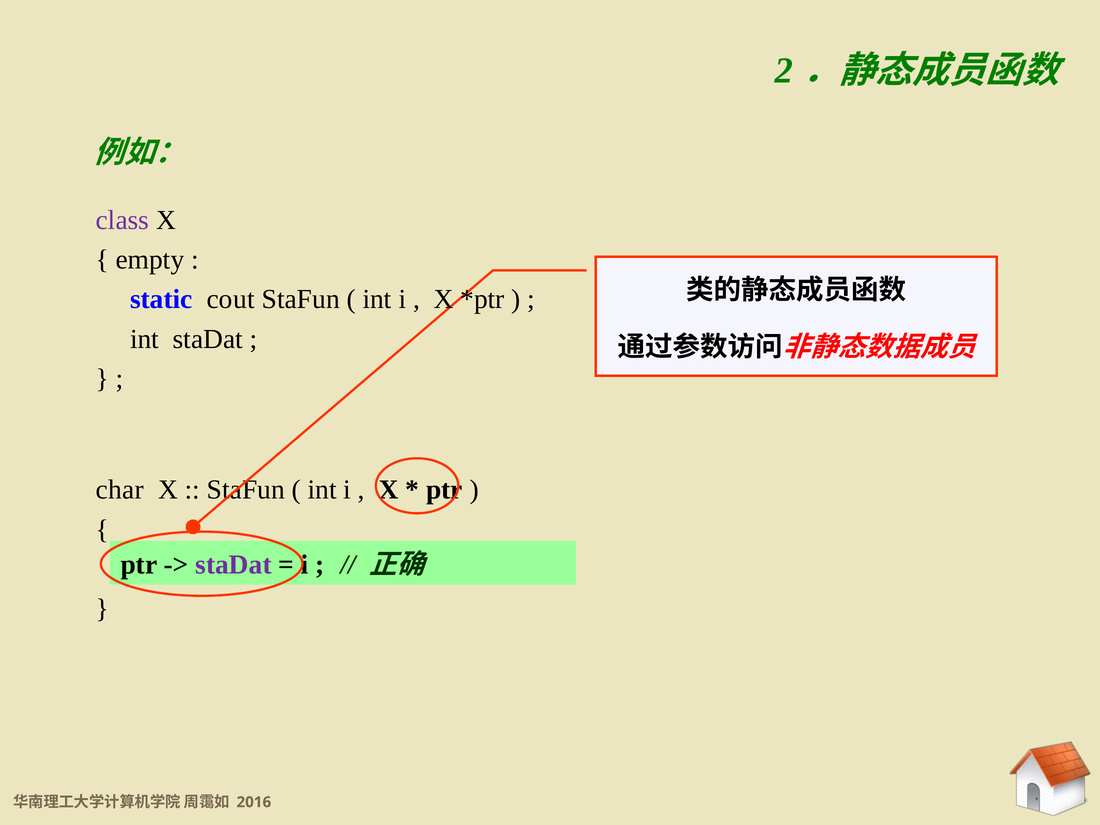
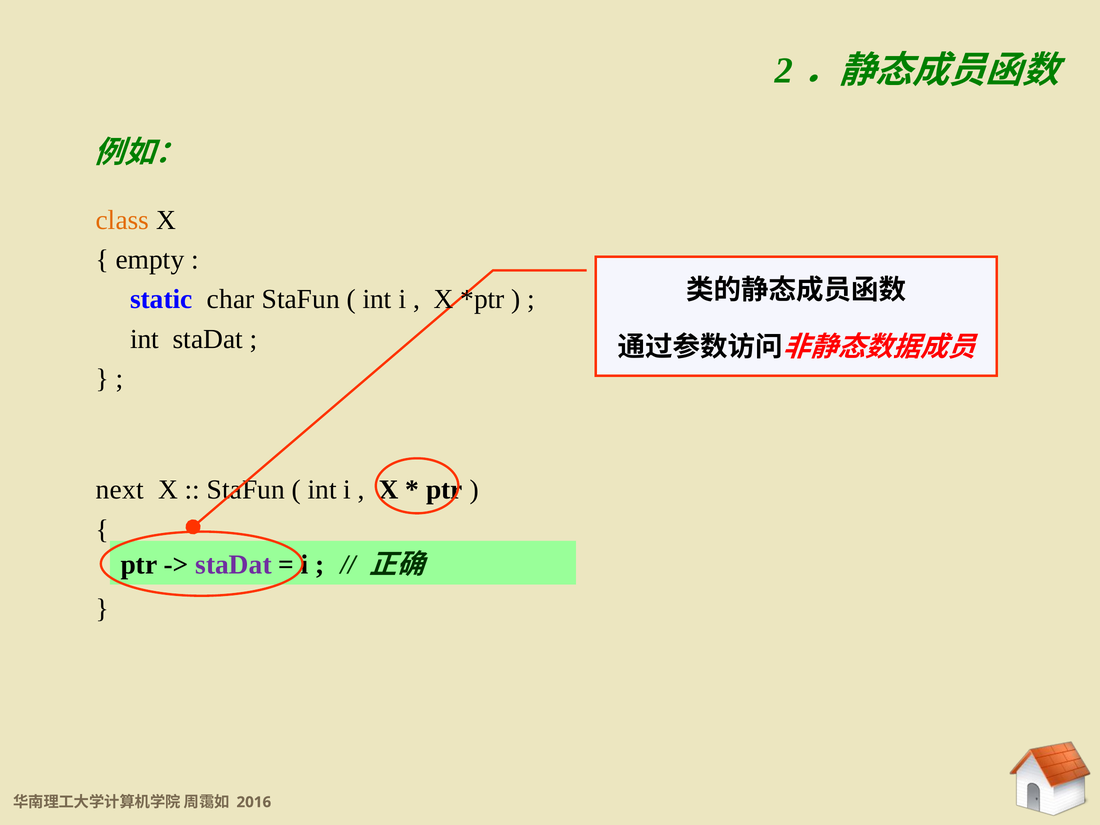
class colour: purple -> orange (122, 220)
cout: cout -> char (231, 299)
char: char -> next (120, 490)
